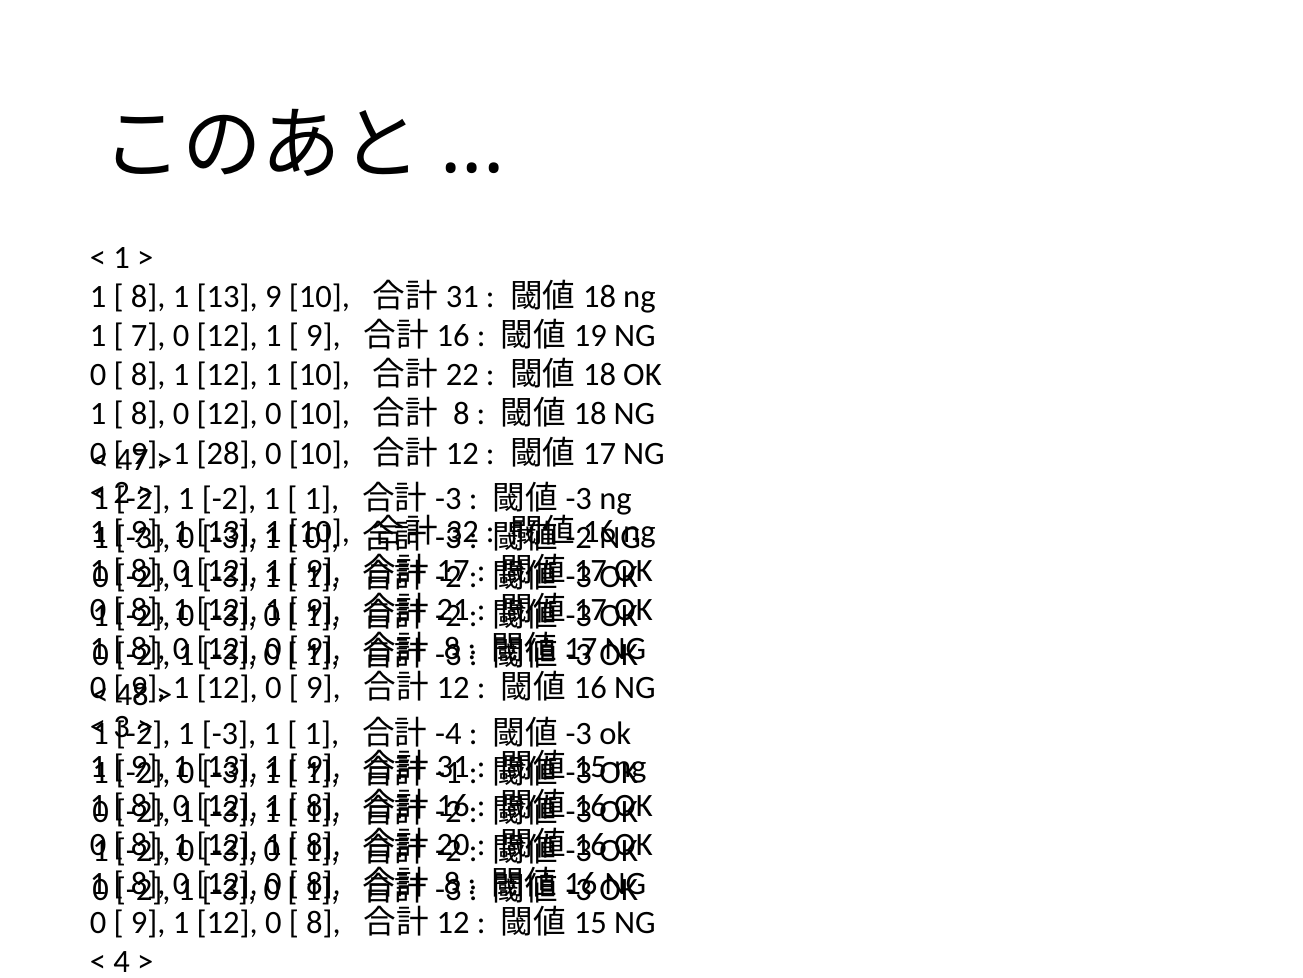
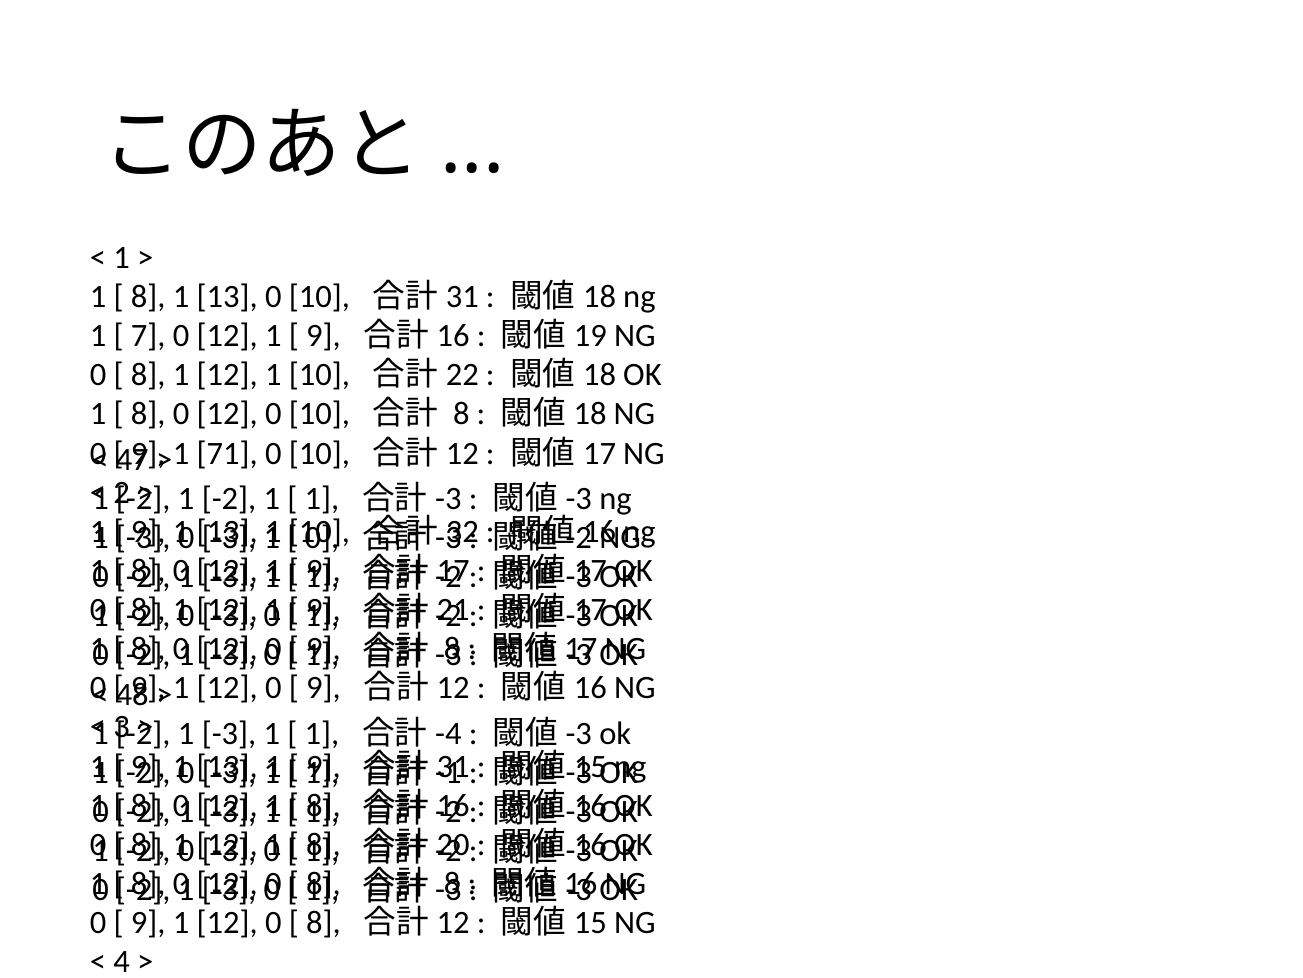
13 9: 9 -> 0 (273, 297)
28: 28 -> 71 (227, 453)
